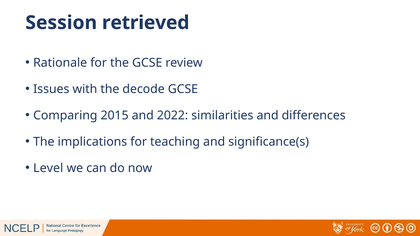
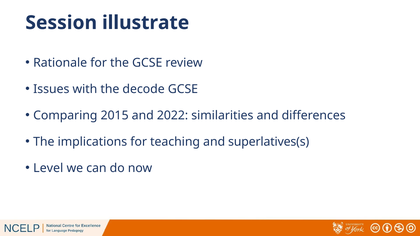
retrieved: retrieved -> illustrate (146, 23)
significance(s: significance(s -> superlatives(s (269, 142)
